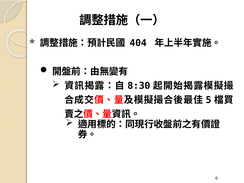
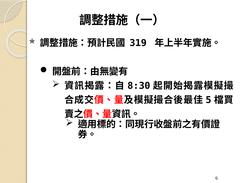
404: 404 -> 319 (138, 43)
